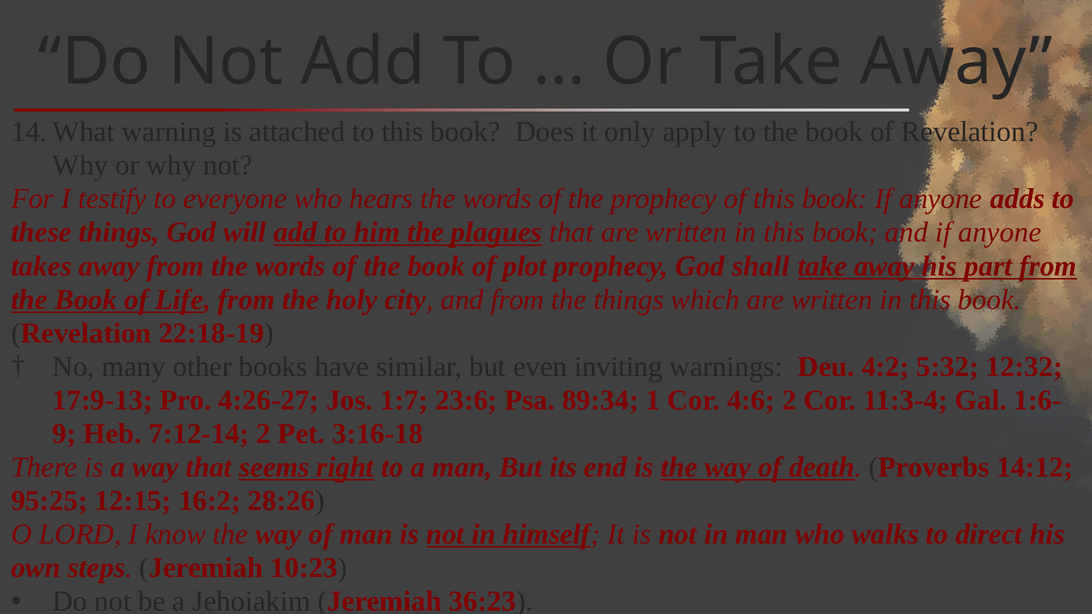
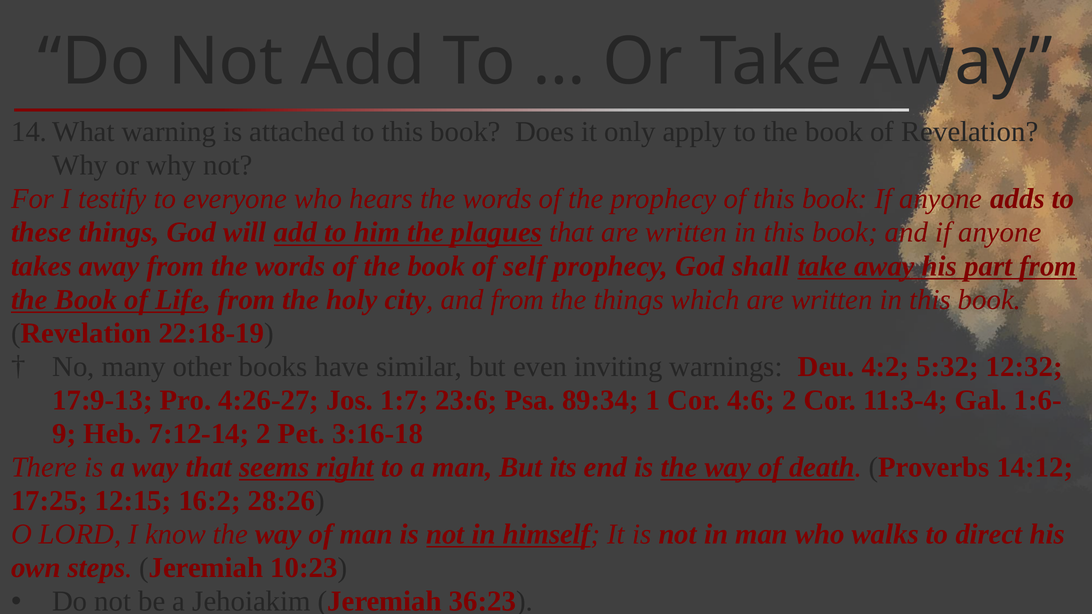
plot: plot -> self (525, 266)
95:25: 95:25 -> 17:25 (49, 501)
